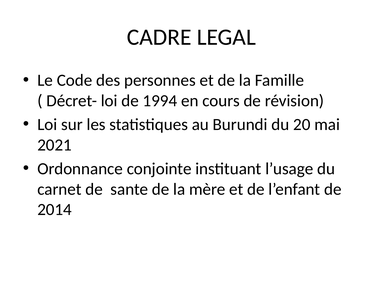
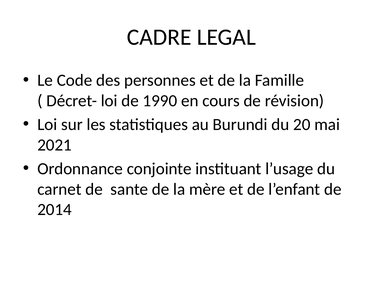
1994: 1994 -> 1990 (160, 101)
